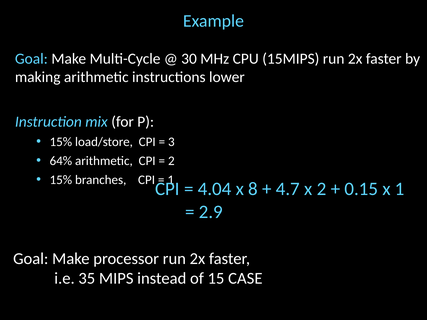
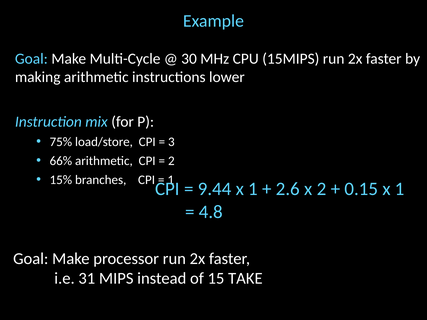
15%: 15% -> 75% (61, 142)
64%: 64% -> 66% (61, 161)
4.04: 4.04 -> 9.44 (215, 189)
8: 8 -> 1 (253, 189)
4.7: 4.7 -> 2.6 (288, 189)
2.9: 2.9 -> 4.8 (211, 212)
35: 35 -> 31 (87, 279)
CASE: CASE -> TAKE (245, 279)
